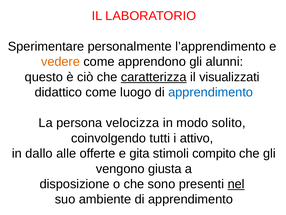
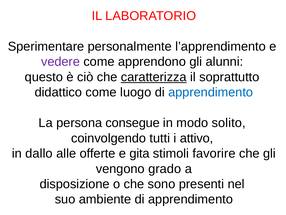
vedere colour: orange -> purple (60, 62)
visualizzati: visualizzati -> soprattutto (229, 77)
velocizza: velocizza -> consegue (133, 123)
compito: compito -> favorire (214, 153)
giusta: giusta -> grado (165, 168)
nel underline: present -> none (236, 184)
